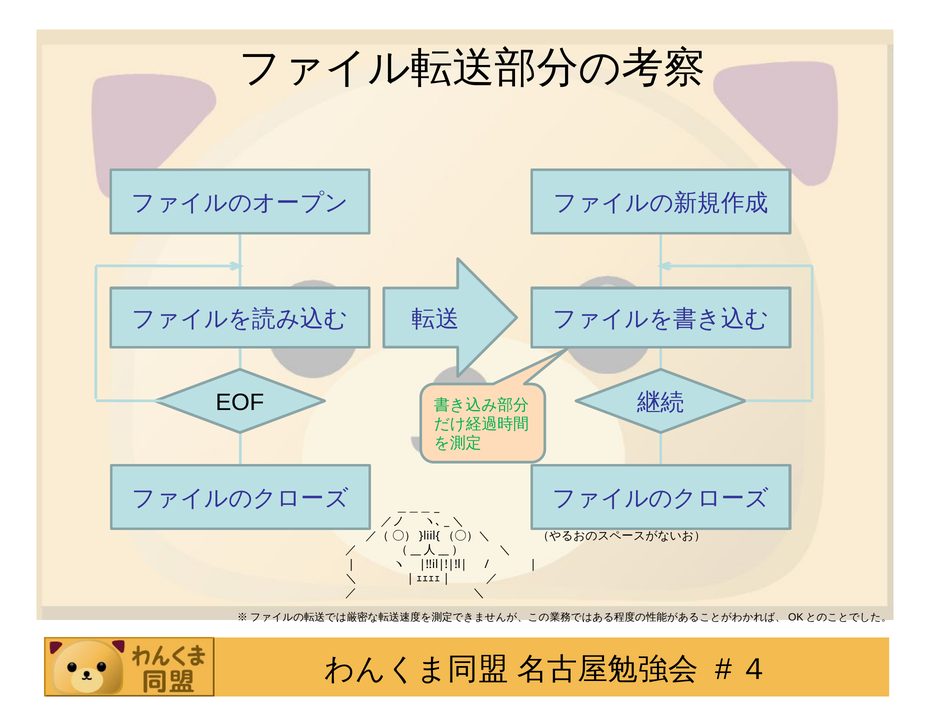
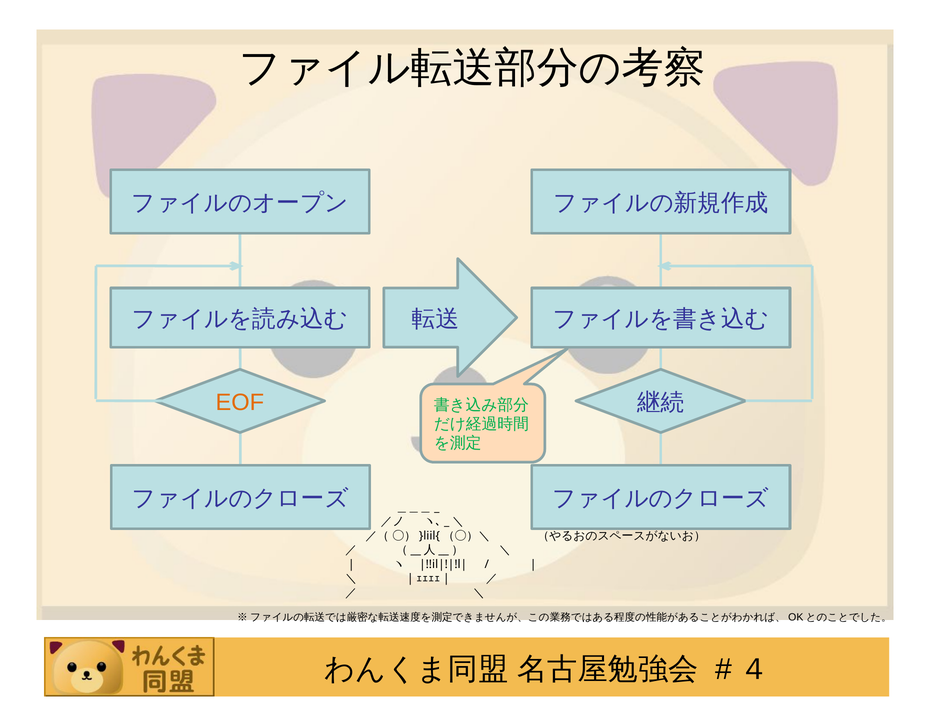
EOF colour: black -> orange (240, 402)
